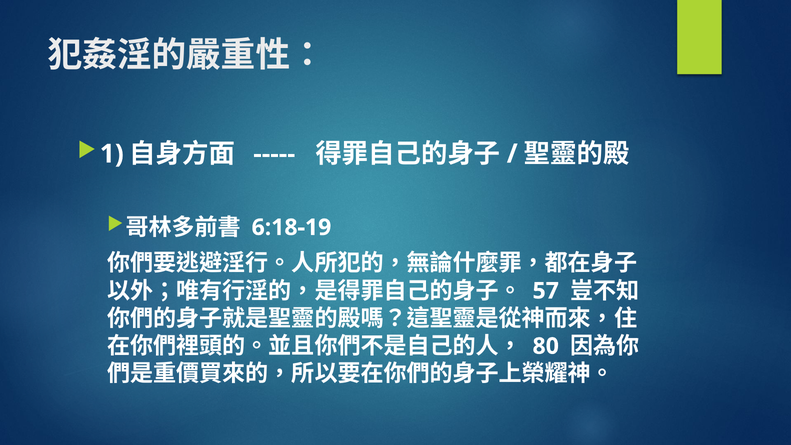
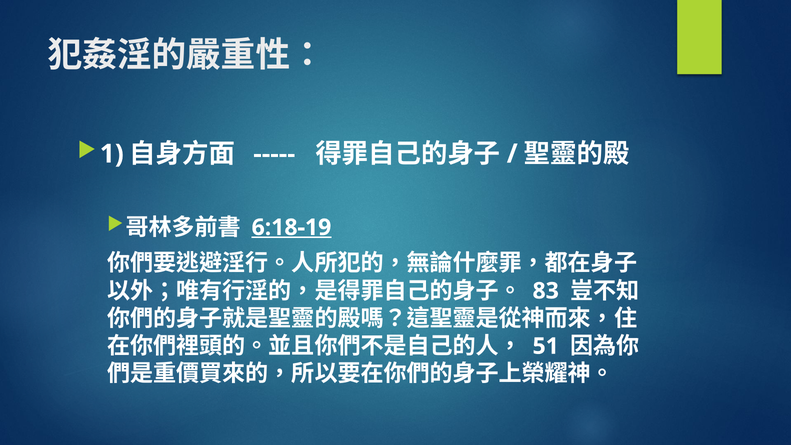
6:18-19 underline: none -> present (291, 227)
57: 57 -> 83 (546, 291)
80: 80 -> 51 (546, 346)
